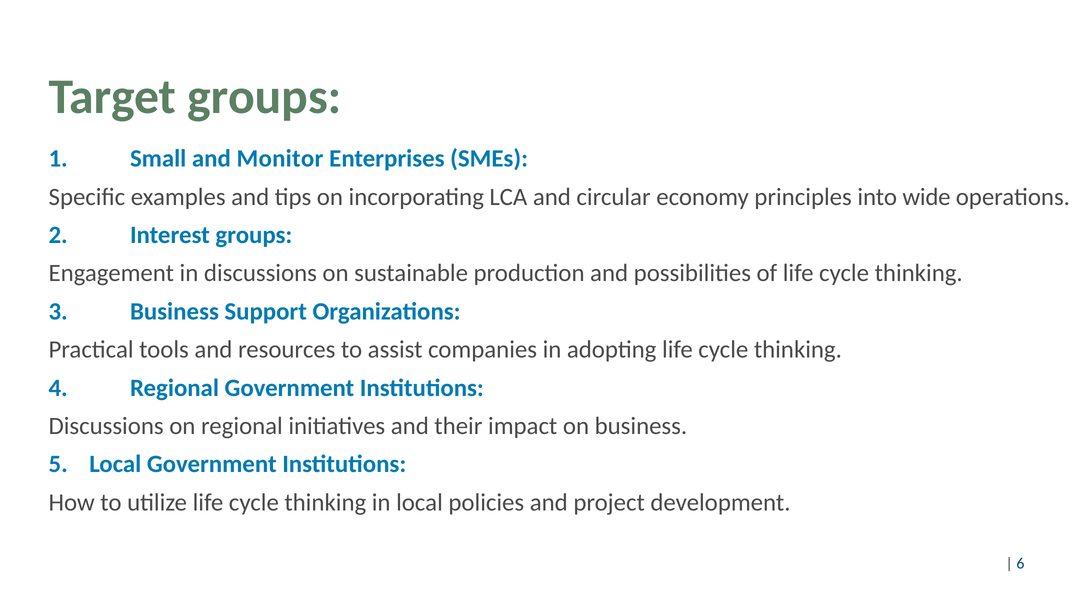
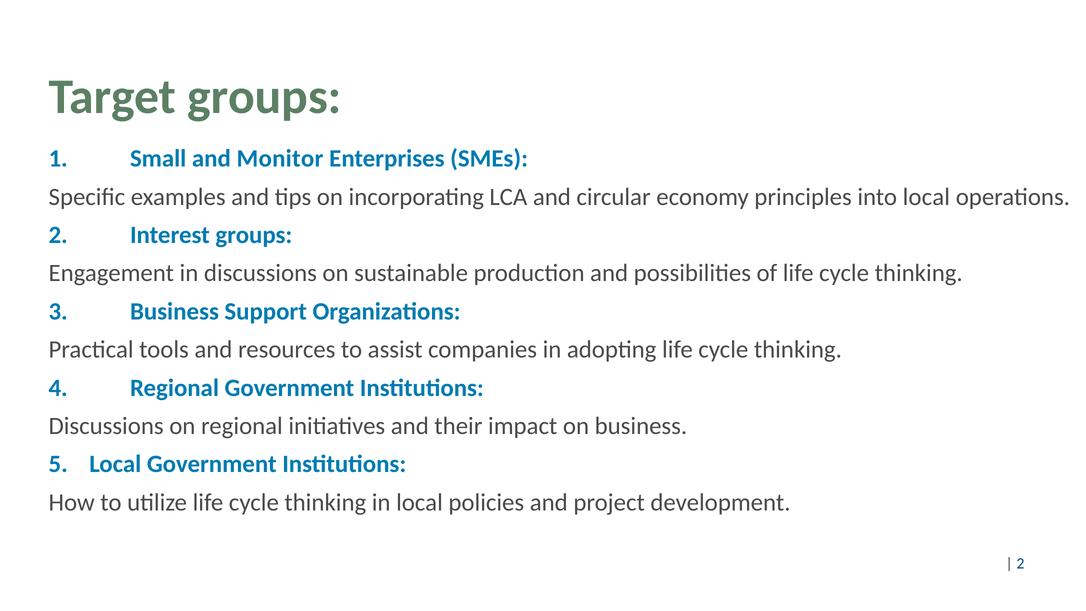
into wide: wide -> local (926, 197)
6: 6 -> 2 (1020, 563)
